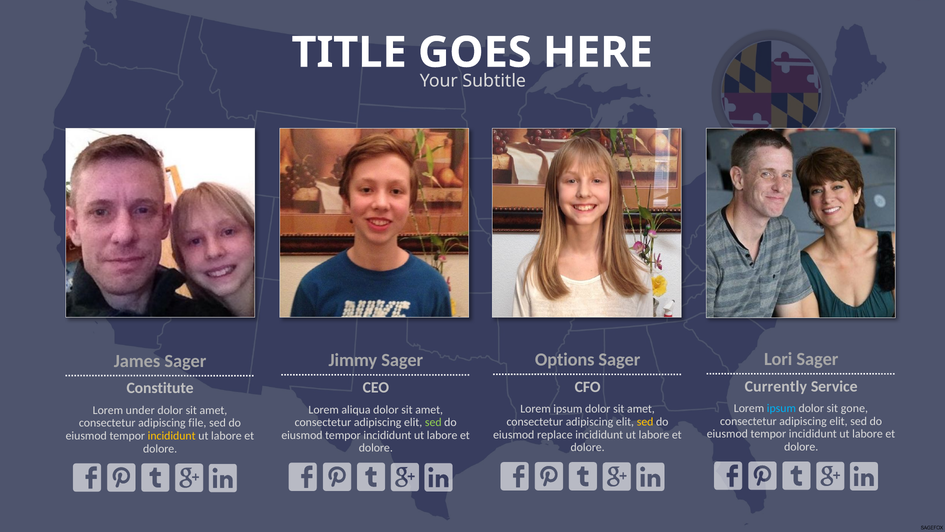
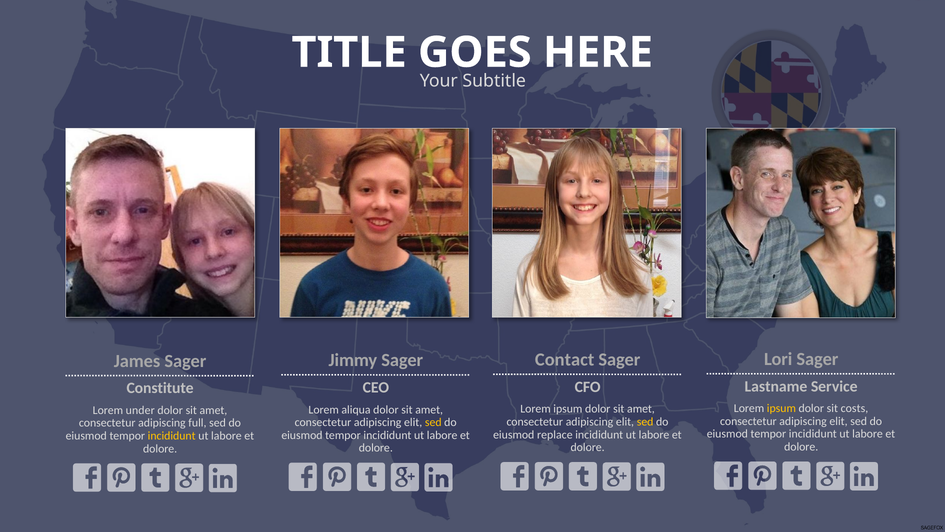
Options: Options -> Contact (565, 359)
Currently: Currently -> Lastname (776, 386)
ipsum colour: light blue -> yellow (781, 408)
gone: gone -> costs (854, 408)
sed colour: light green -> yellow (433, 422)
file: file -> full (197, 423)
